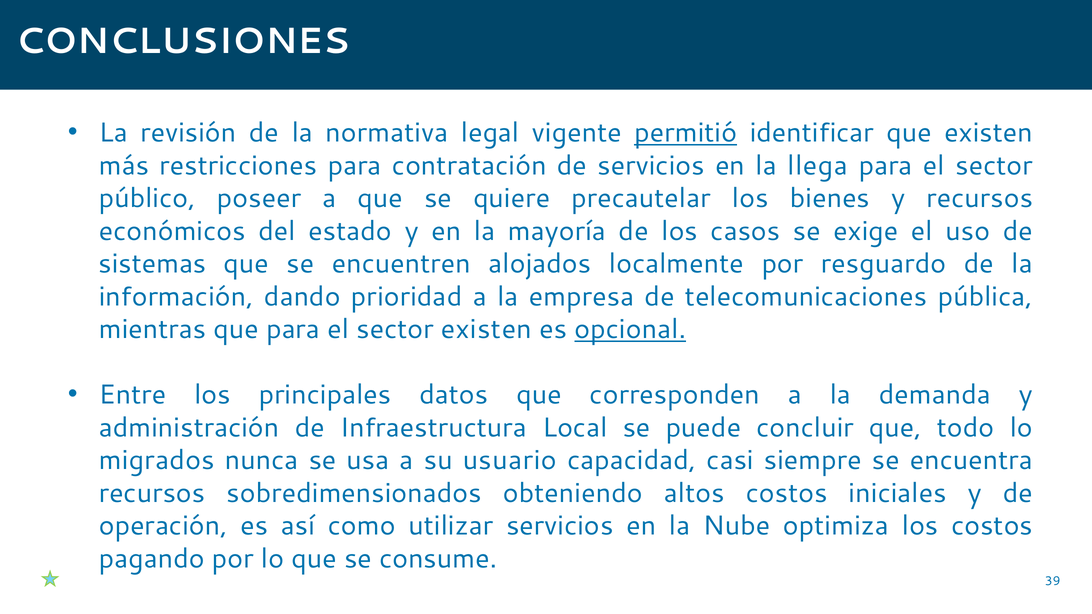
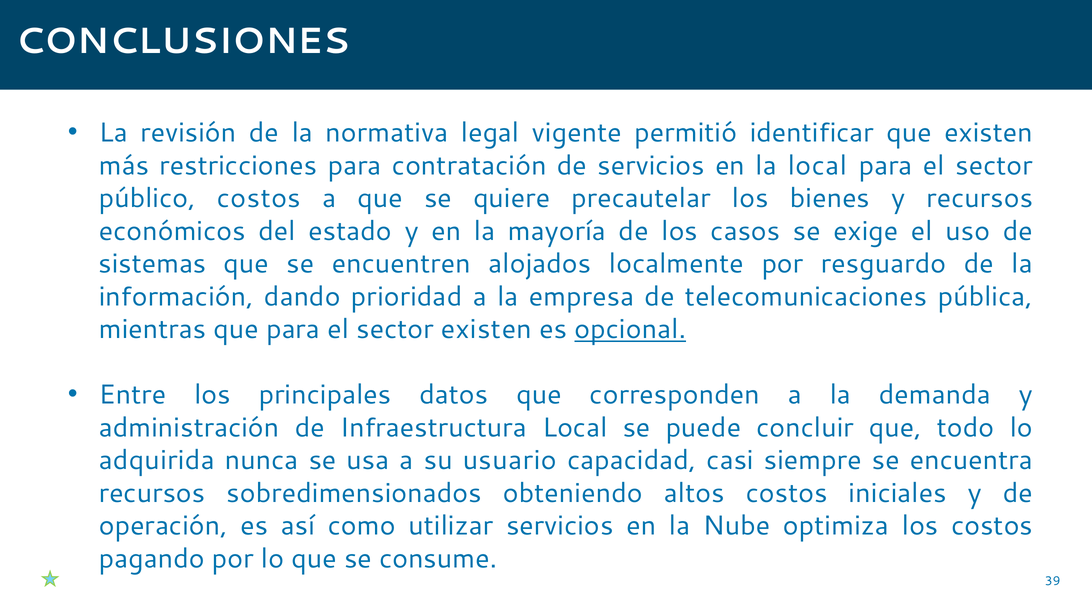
permitió underline: present -> none (686, 133)
la llega: llega -> local (818, 166)
público poseer: poseer -> costos (259, 199)
migrados: migrados -> adquirida (157, 461)
